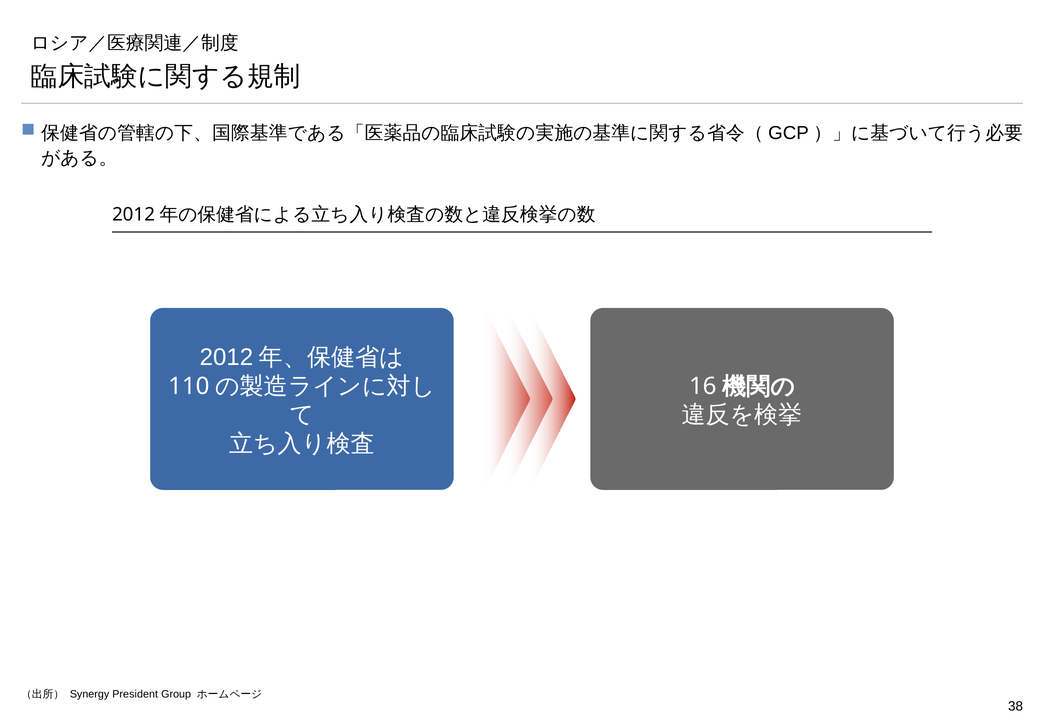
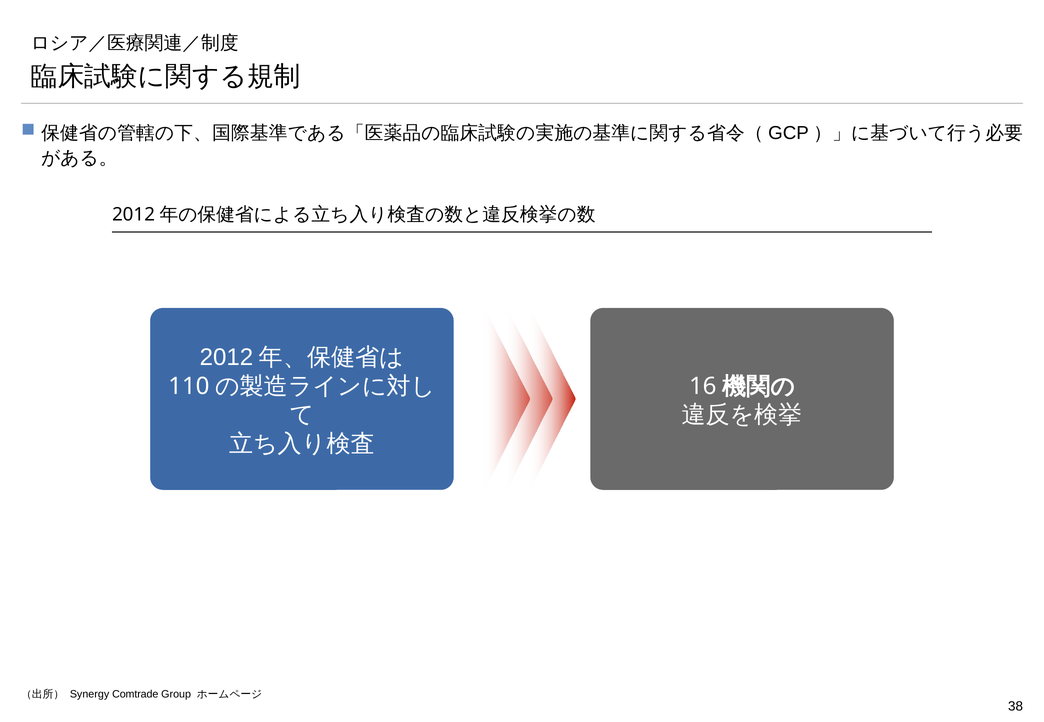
President: President -> Comtrade (135, 695)
